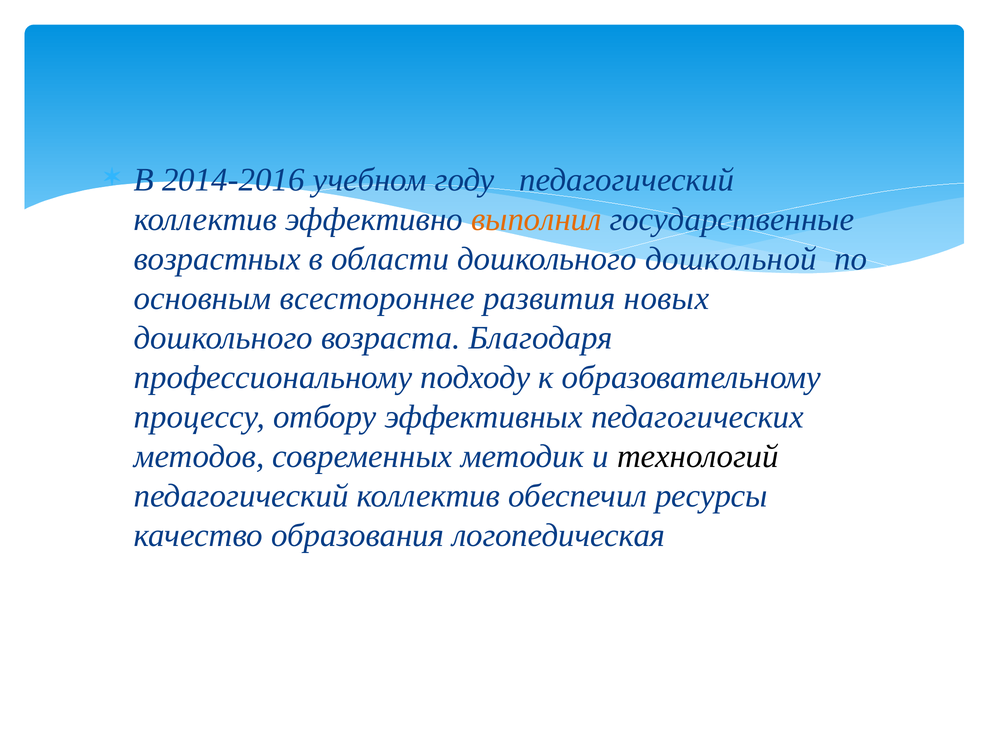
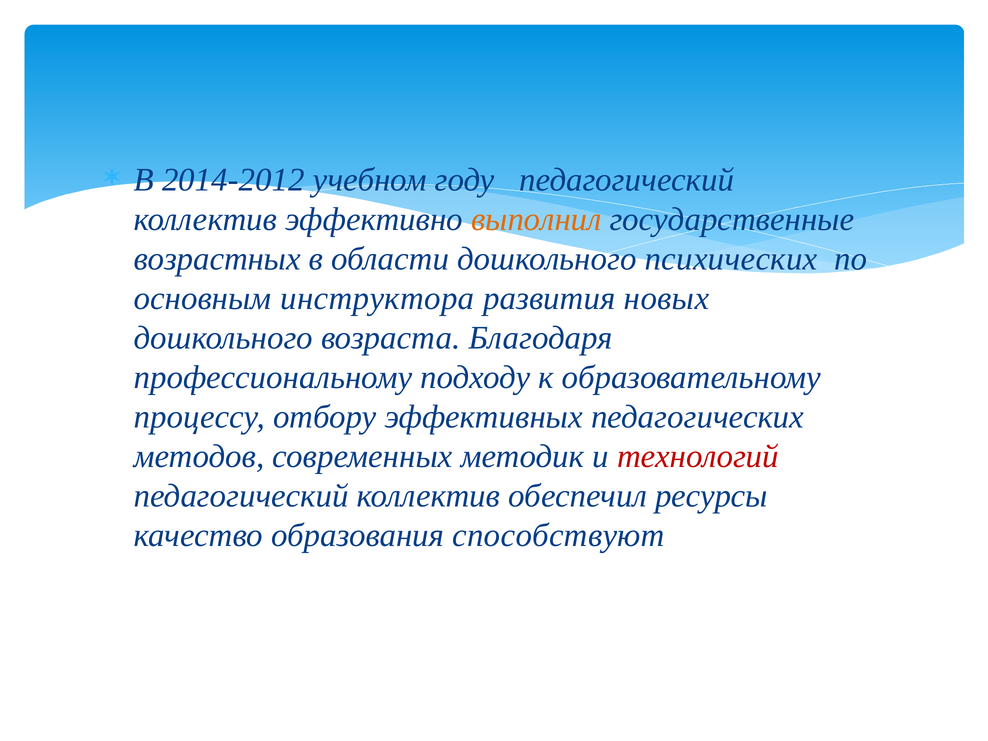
2014-2016: 2014-2016 -> 2014-2012 (233, 180)
дошкольной: дошкольной -> психических (731, 259)
всестороннее: всестороннее -> инструктора (377, 298)
технологий colour: black -> red (698, 456)
логопедическая: логопедическая -> способствуют (559, 535)
